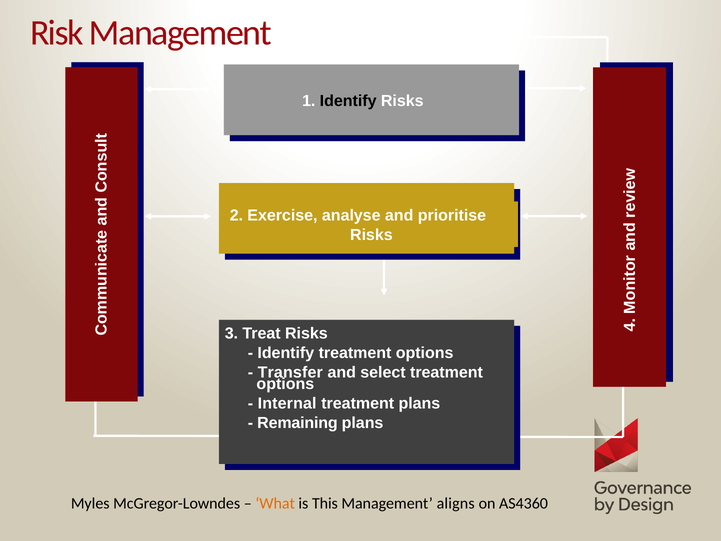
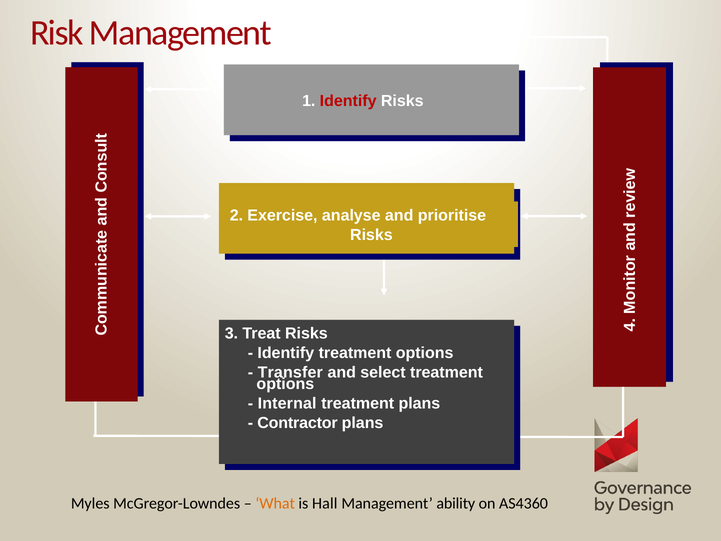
Identify colour: black -> red (348, 101)
Remaining: Remaining -> Contractor (297, 423)
This: This -> Hall (325, 503)
aligns: aligns -> ability (456, 503)
